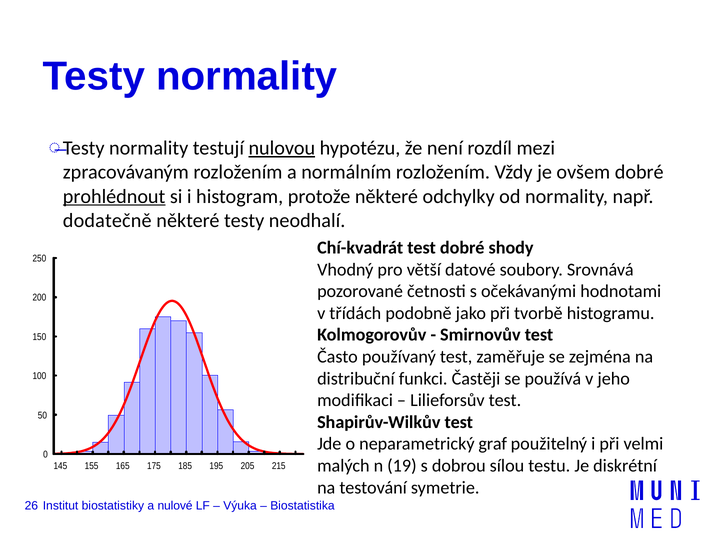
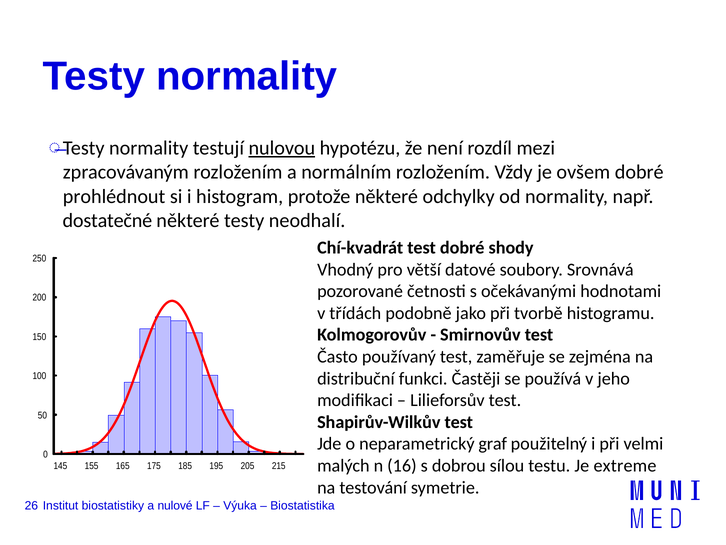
prohlédnout underline: present -> none (114, 196)
dodatečně: dodatečně -> dostatečné (107, 220)
19: 19 -> 16 (402, 465)
diskrétní: diskrétní -> extreme (625, 465)
